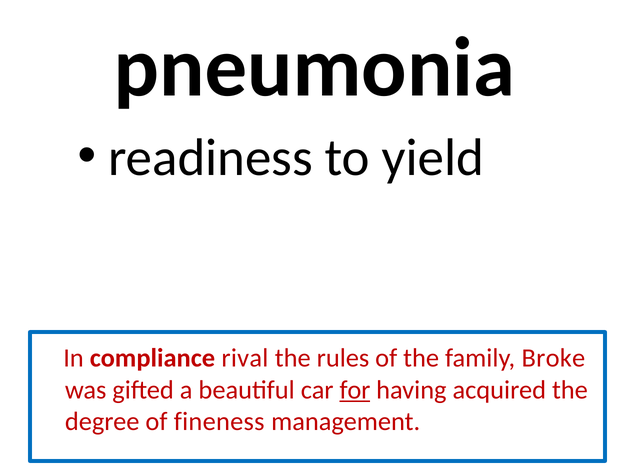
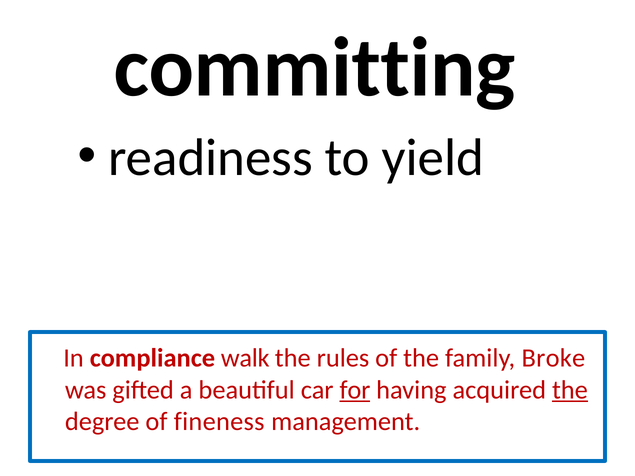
pneumonia: pneumonia -> committing (314, 68)
rival: rival -> walk (245, 358)
the underline: none -> present (570, 390)
